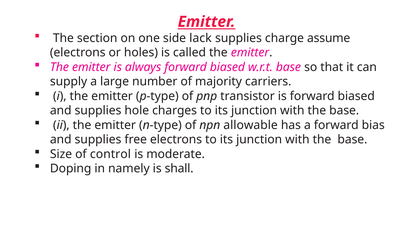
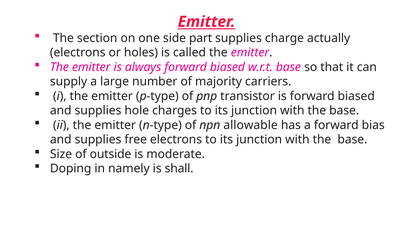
lack: lack -> part (201, 38)
assume: assume -> actually (329, 38)
control: control -> outside (111, 154)
